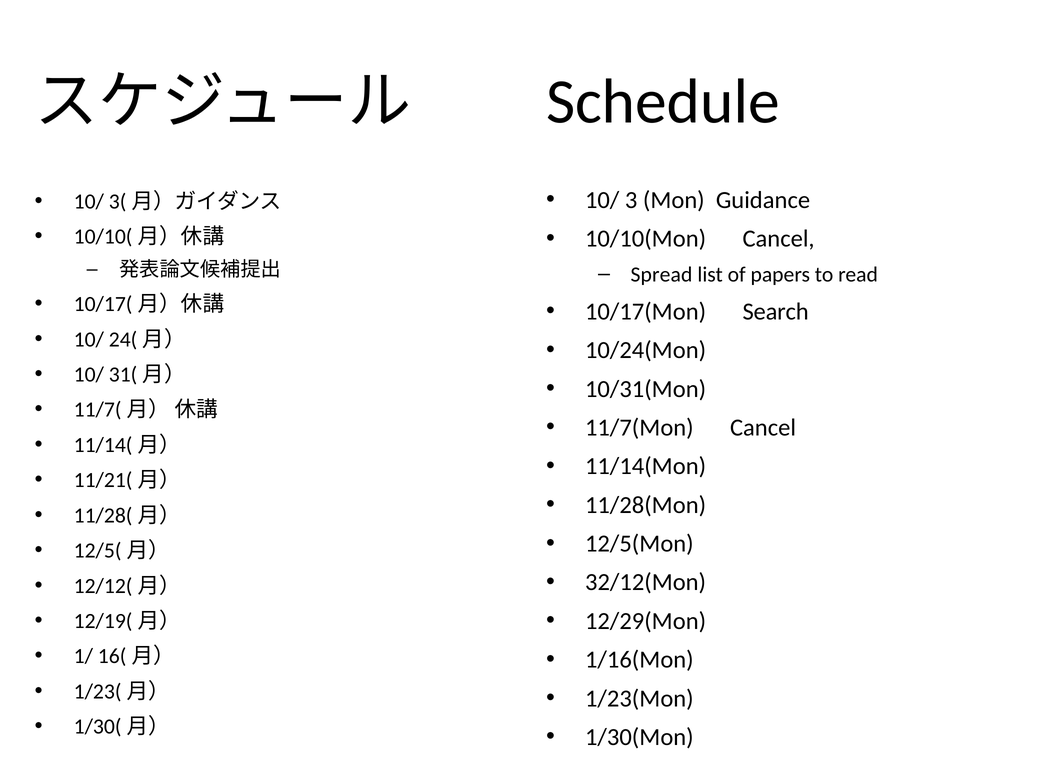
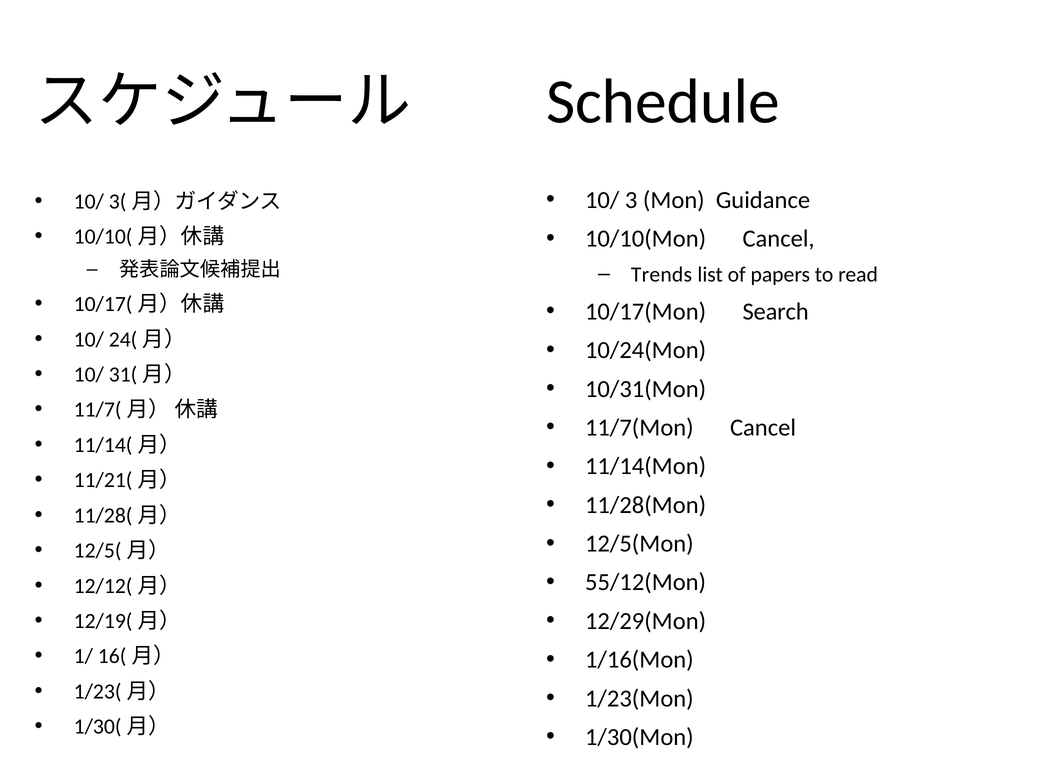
Spread: Spread -> Trends (661, 275)
32/12(Mon: 32/12(Mon -> 55/12(Mon (646, 583)
